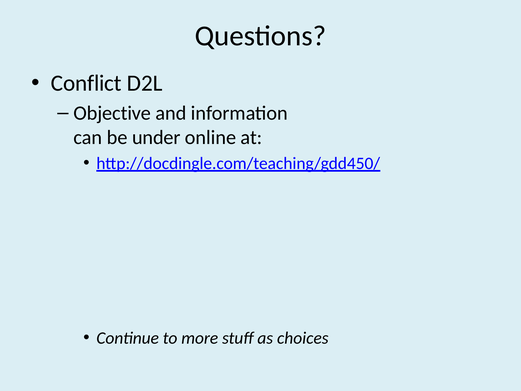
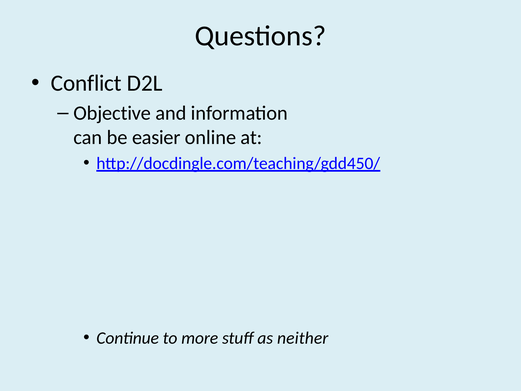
under: under -> easier (156, 137)
choices: choices -> neither (303, 338)
